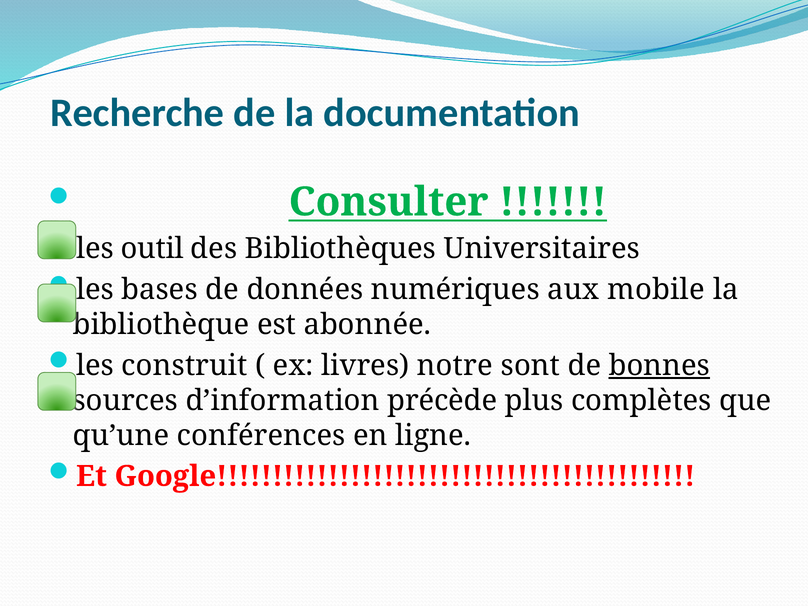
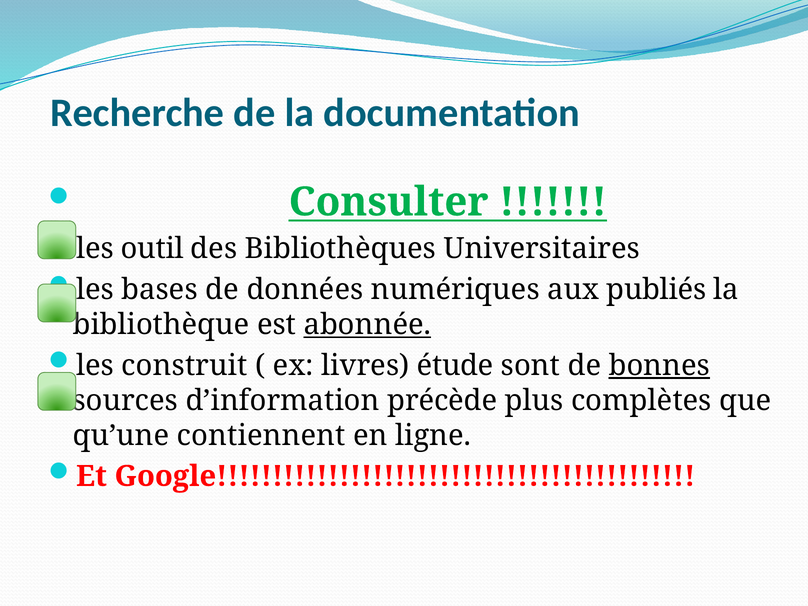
mobile: mobile -> publiés (656, 290)
abonnée underline: none -> present (367, 325)
notre: notre -> étude (455, 365)
conférences: conférences -> contiennent (261, 435)
